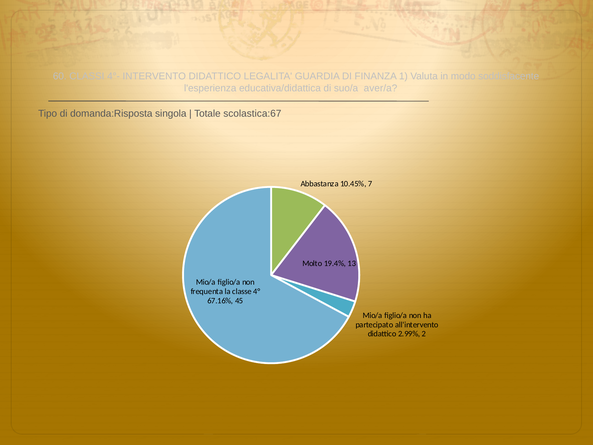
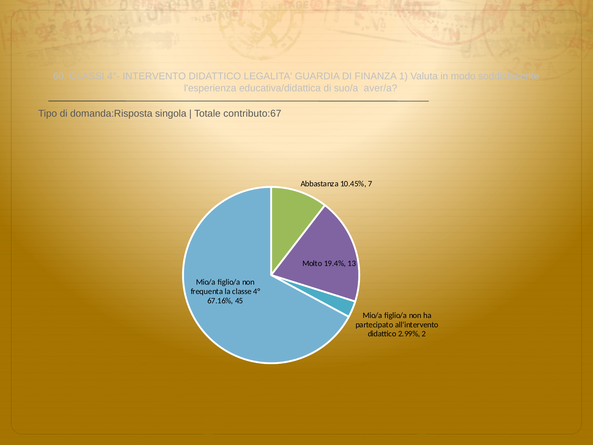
scolastica:67: scolastica:67 -> contributo:67 (252, 113)
